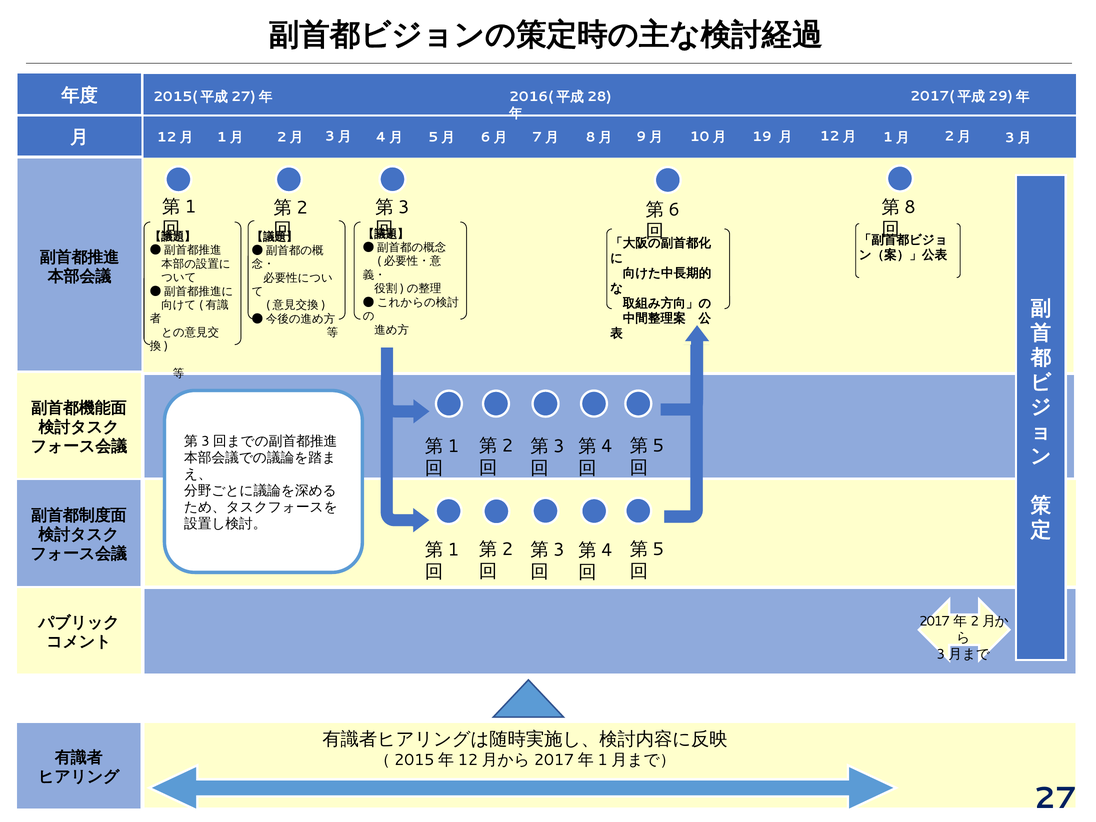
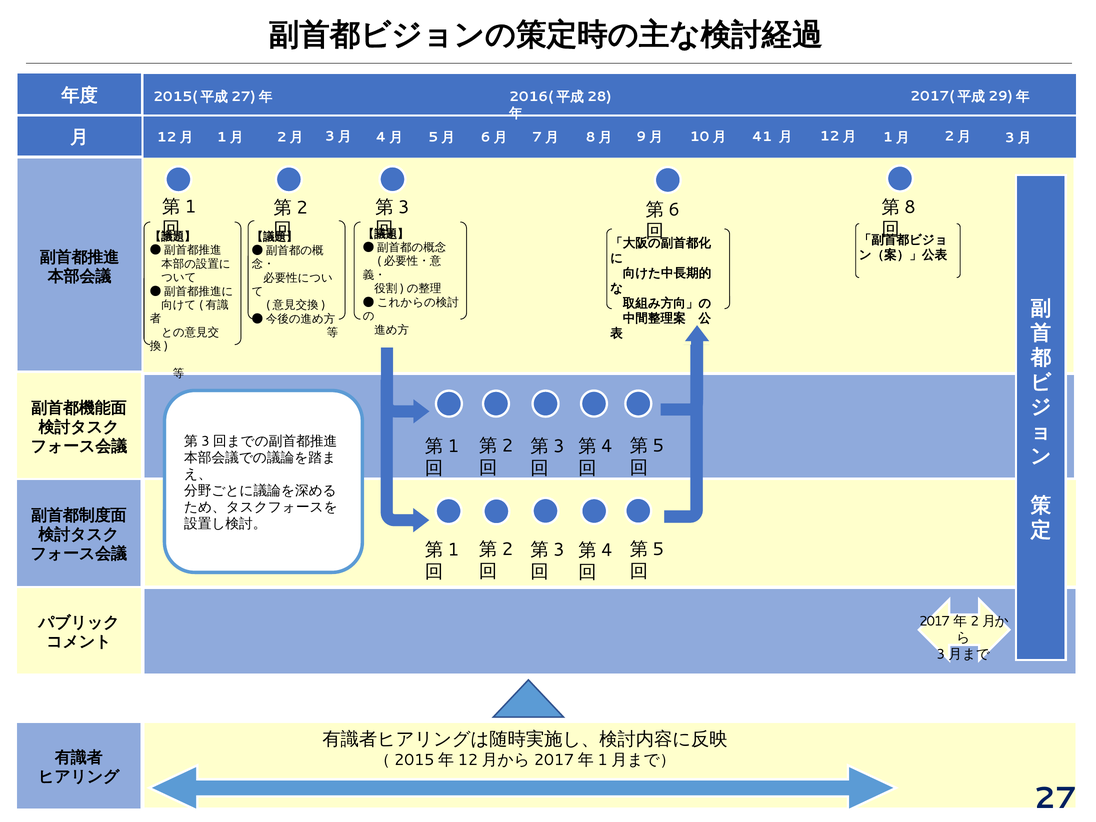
19: 19 -> 41 (762, 136)
